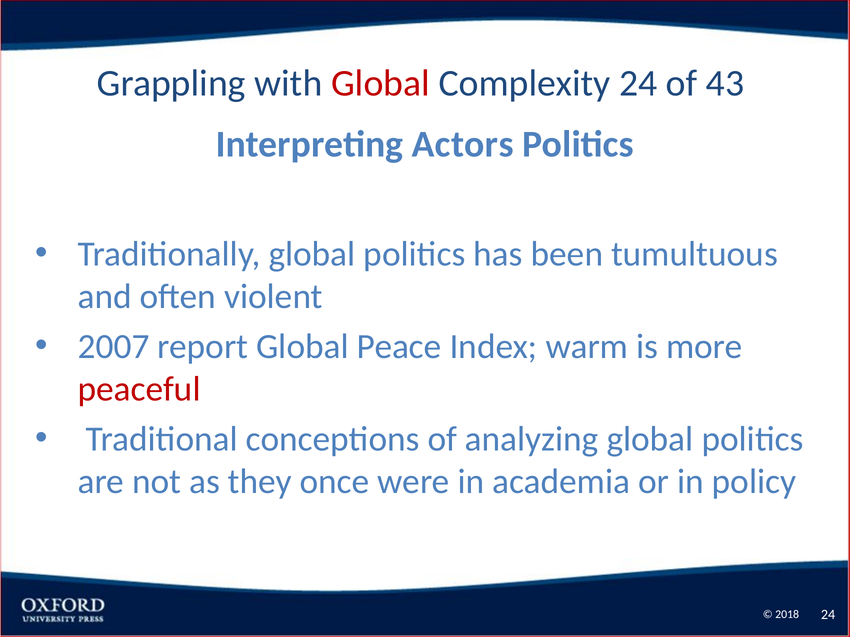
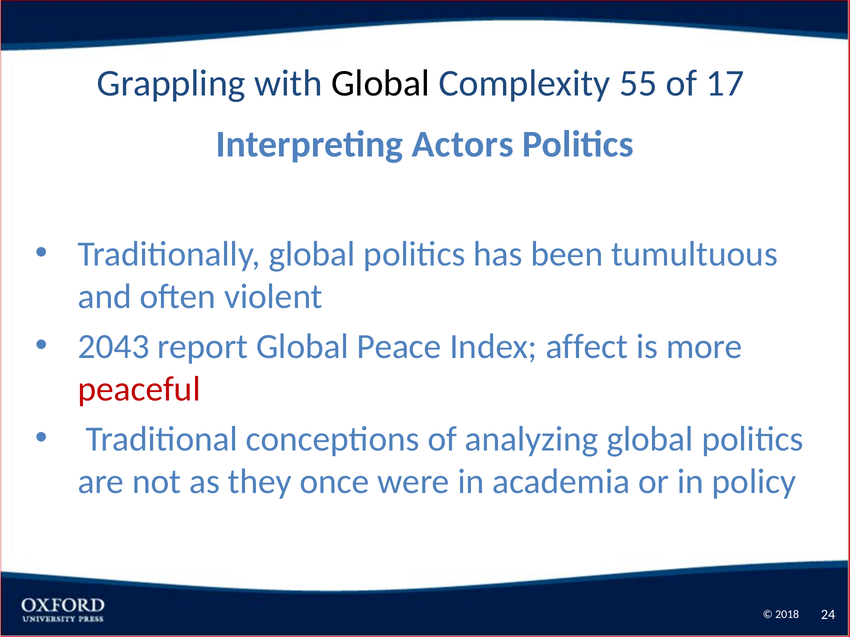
Global colour: red -> black (381, 83)
Complexity 24: 24 -> 55 (638, 83)
43: 43 -> 17 (725, 83)
2007: 2007 -> 2043 (114, 347)
warm: warm -> affect (587, 347)
